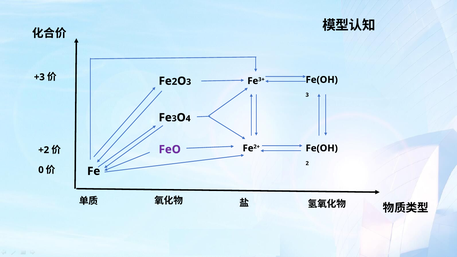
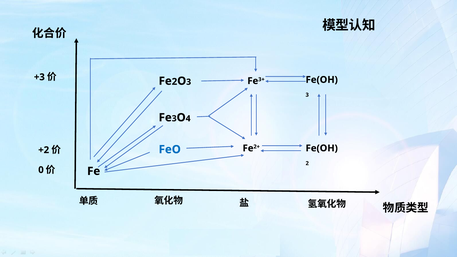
FeO colour: purple -> blue (170, 149)
